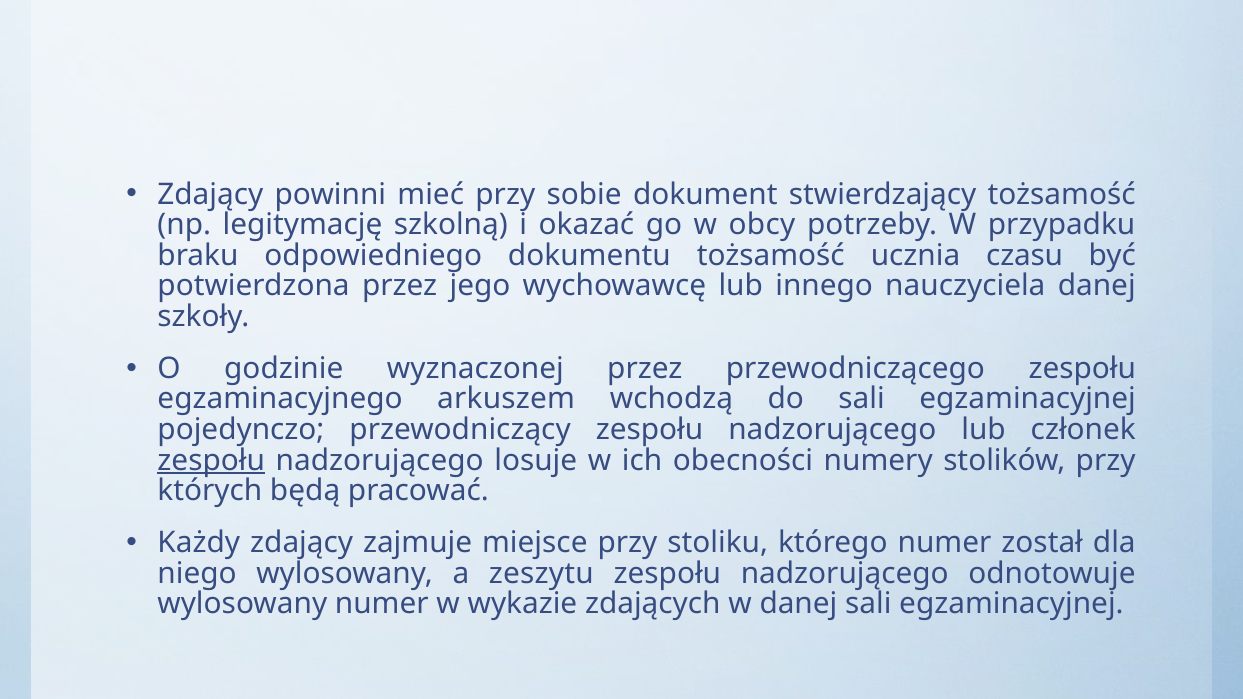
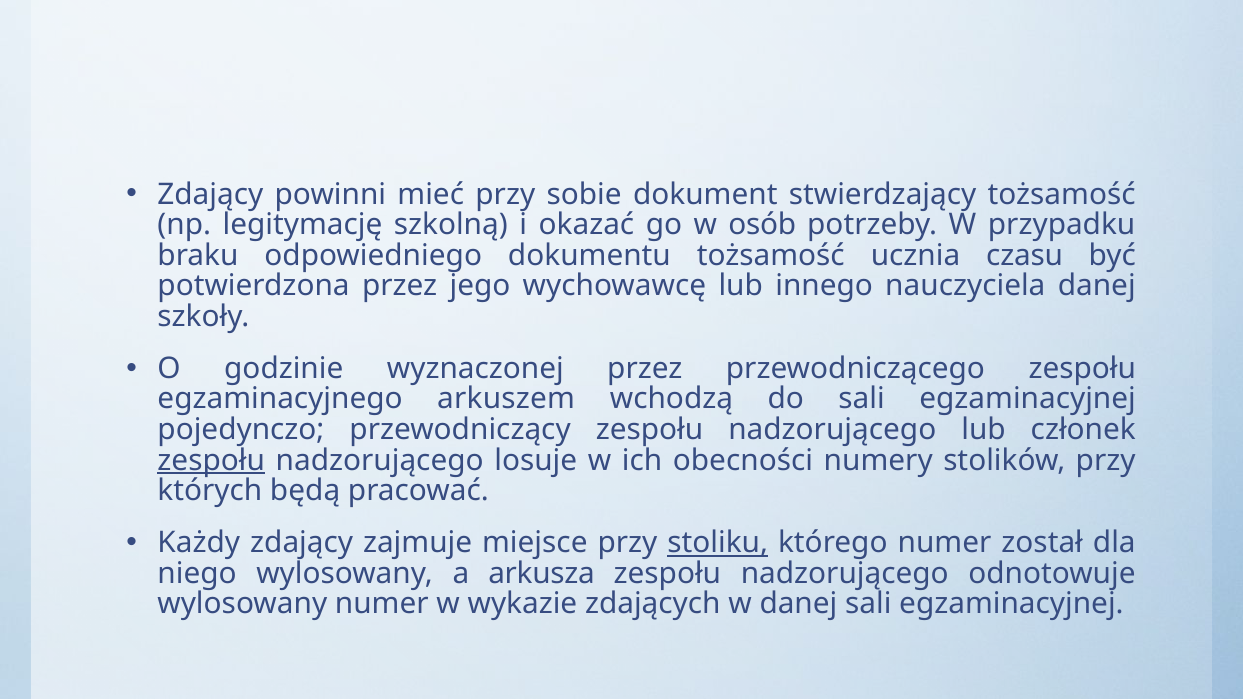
obcy: obcy -> osób (762, 225)
stoliku underline: none -> present (718, 543)
zeszytu: zeszytu -> arkusza (542, 574)
